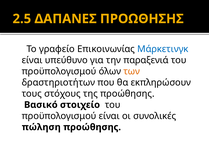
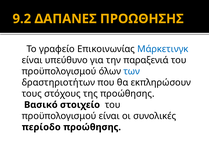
2.5: 2.5 -> 9.2 (22, 19)
των colour: orange -> blue (132, 71)
πώληση: πώληση -> περίοδο (41, 127)
